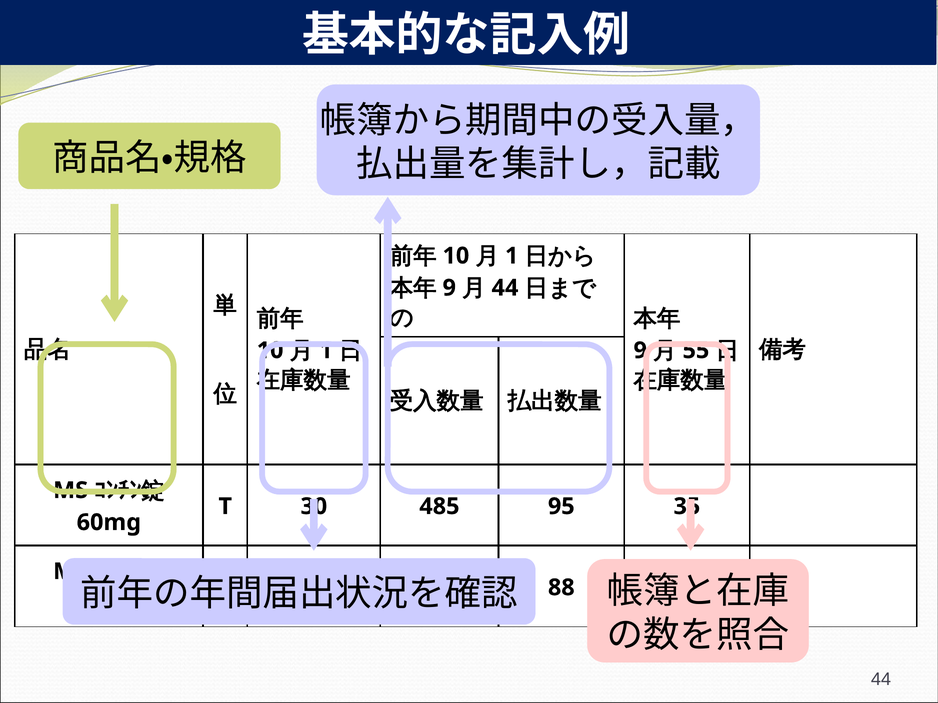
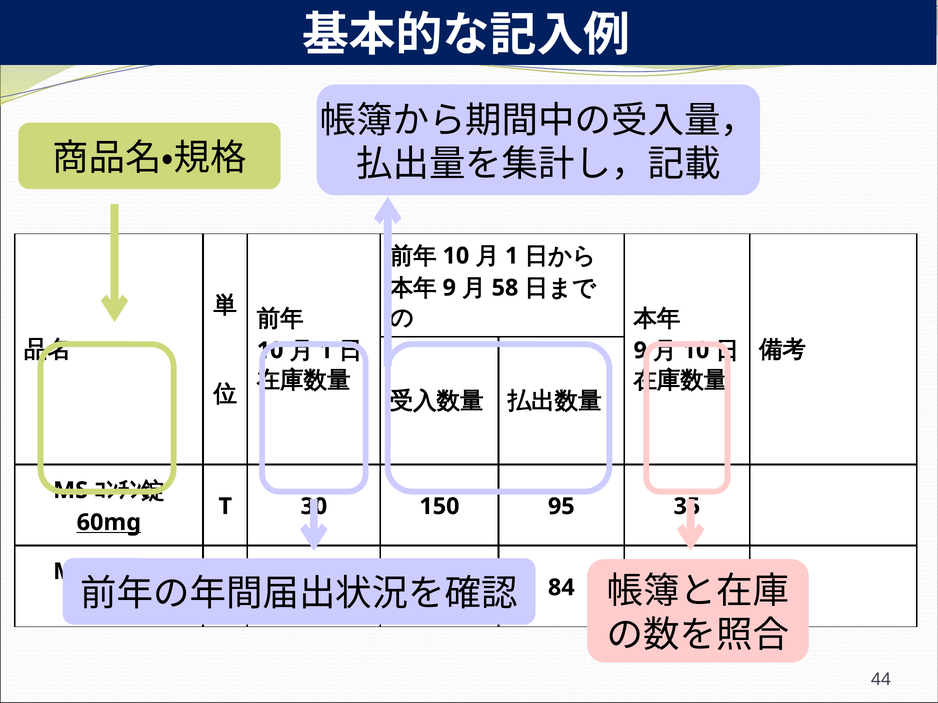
44: 44 -> 58 (505, 288)
55: 55 -> 10 (696, 351)
485: 485 -> 150 (439, 507)
60mg underline: none -> present (109, 523)
88: 88 -> 84 (561, 588)
